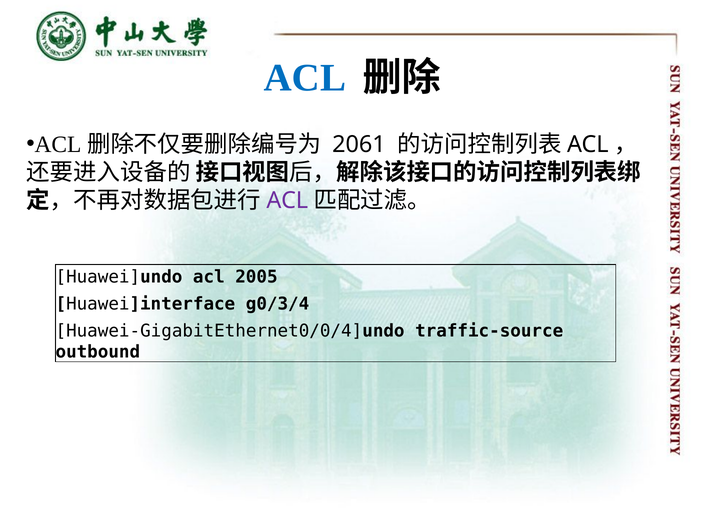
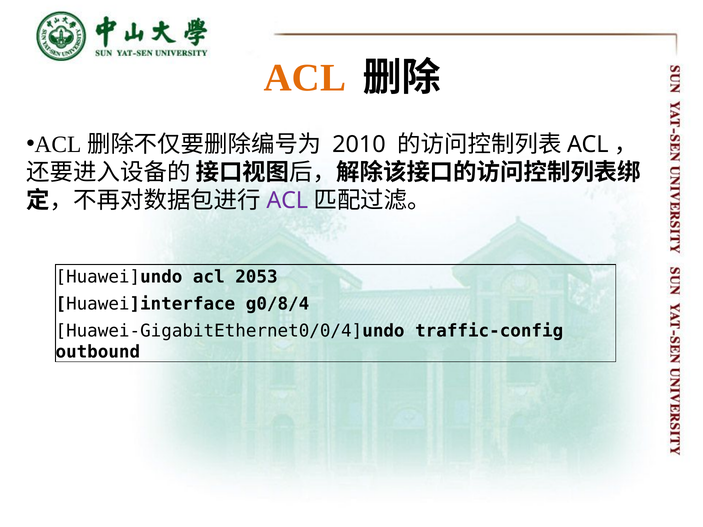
ACL colour: blue -> orange (305, 78)
2061: 2061 -> 2010 (359, 144)
2005: 2005 -> 2053 (256, 277)
g0/3/4: g0/3/4 -> g0/8/4 (278, 304)
traffic-source: traffic-source -> traffic-config (489, 331)
